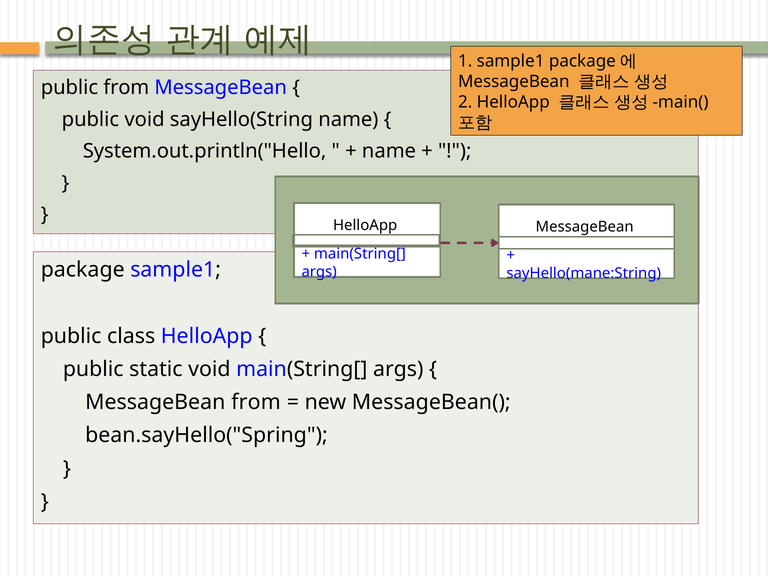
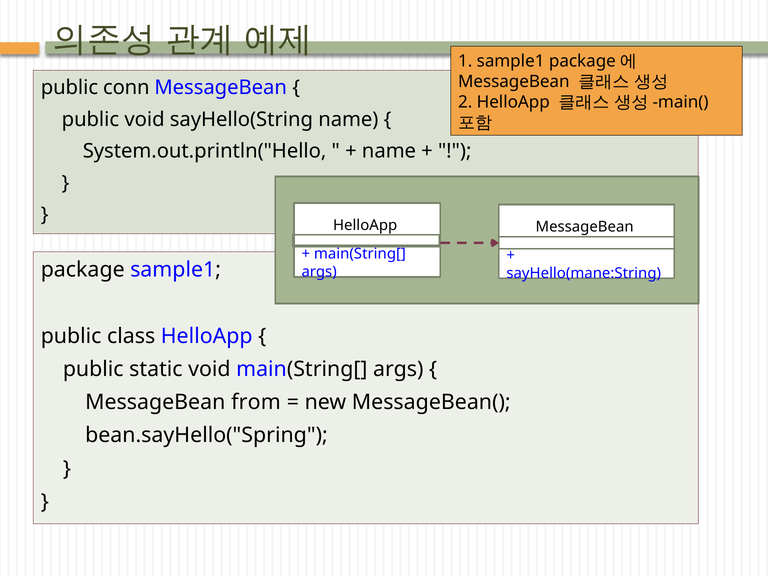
public from: from -> conn (126, 88)
